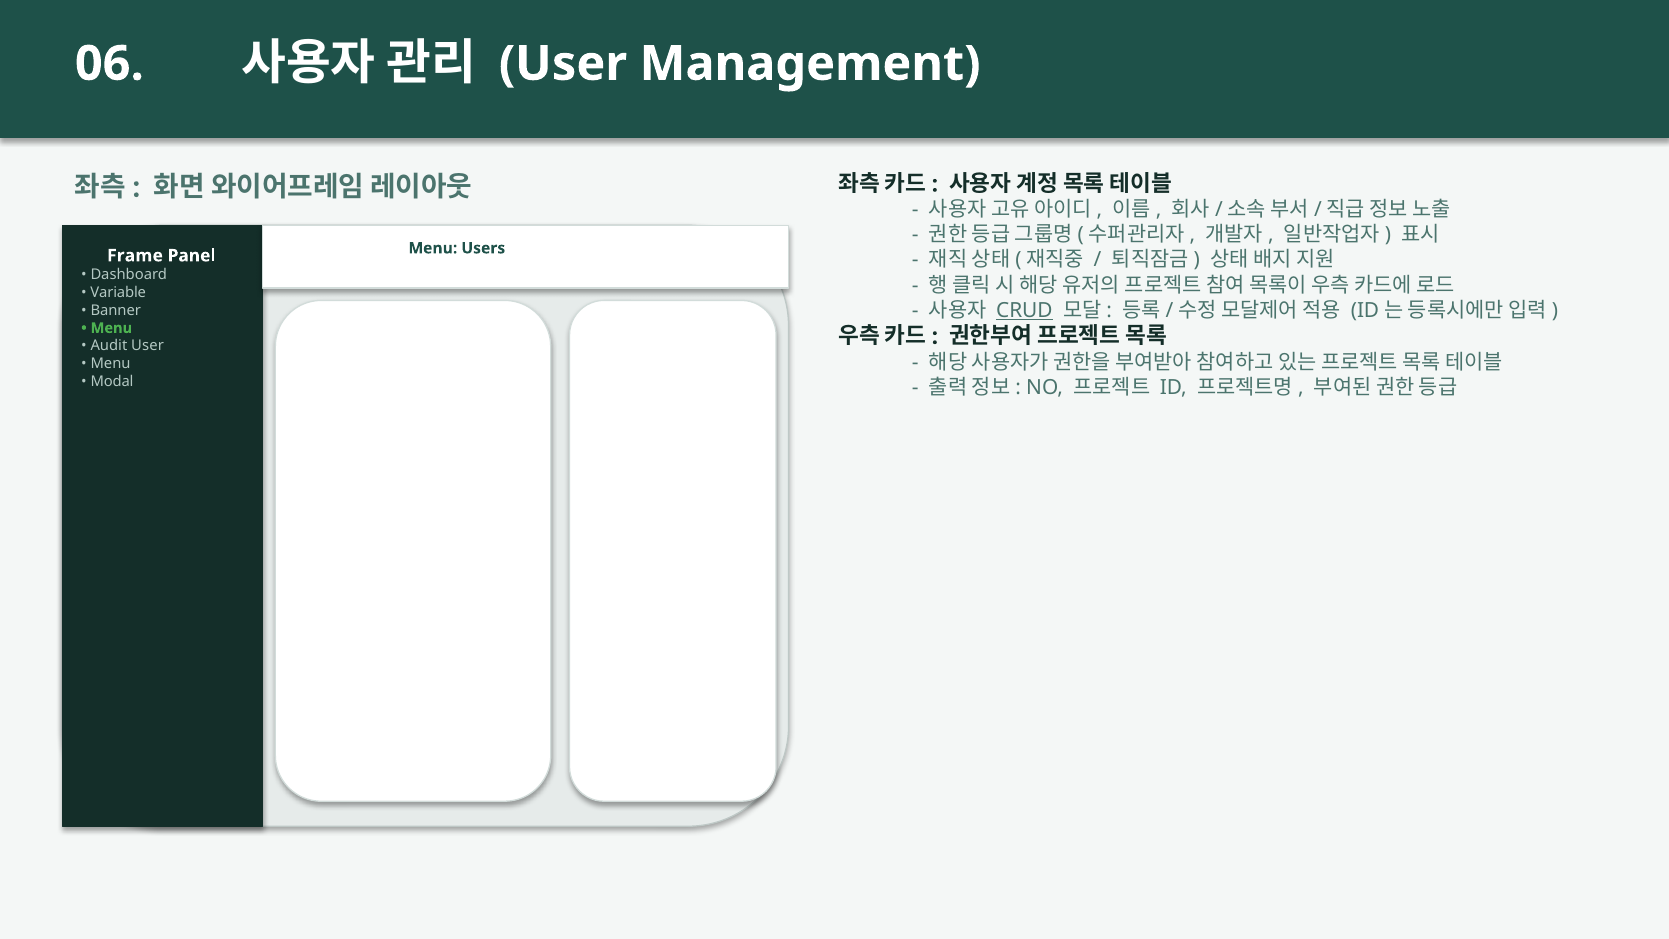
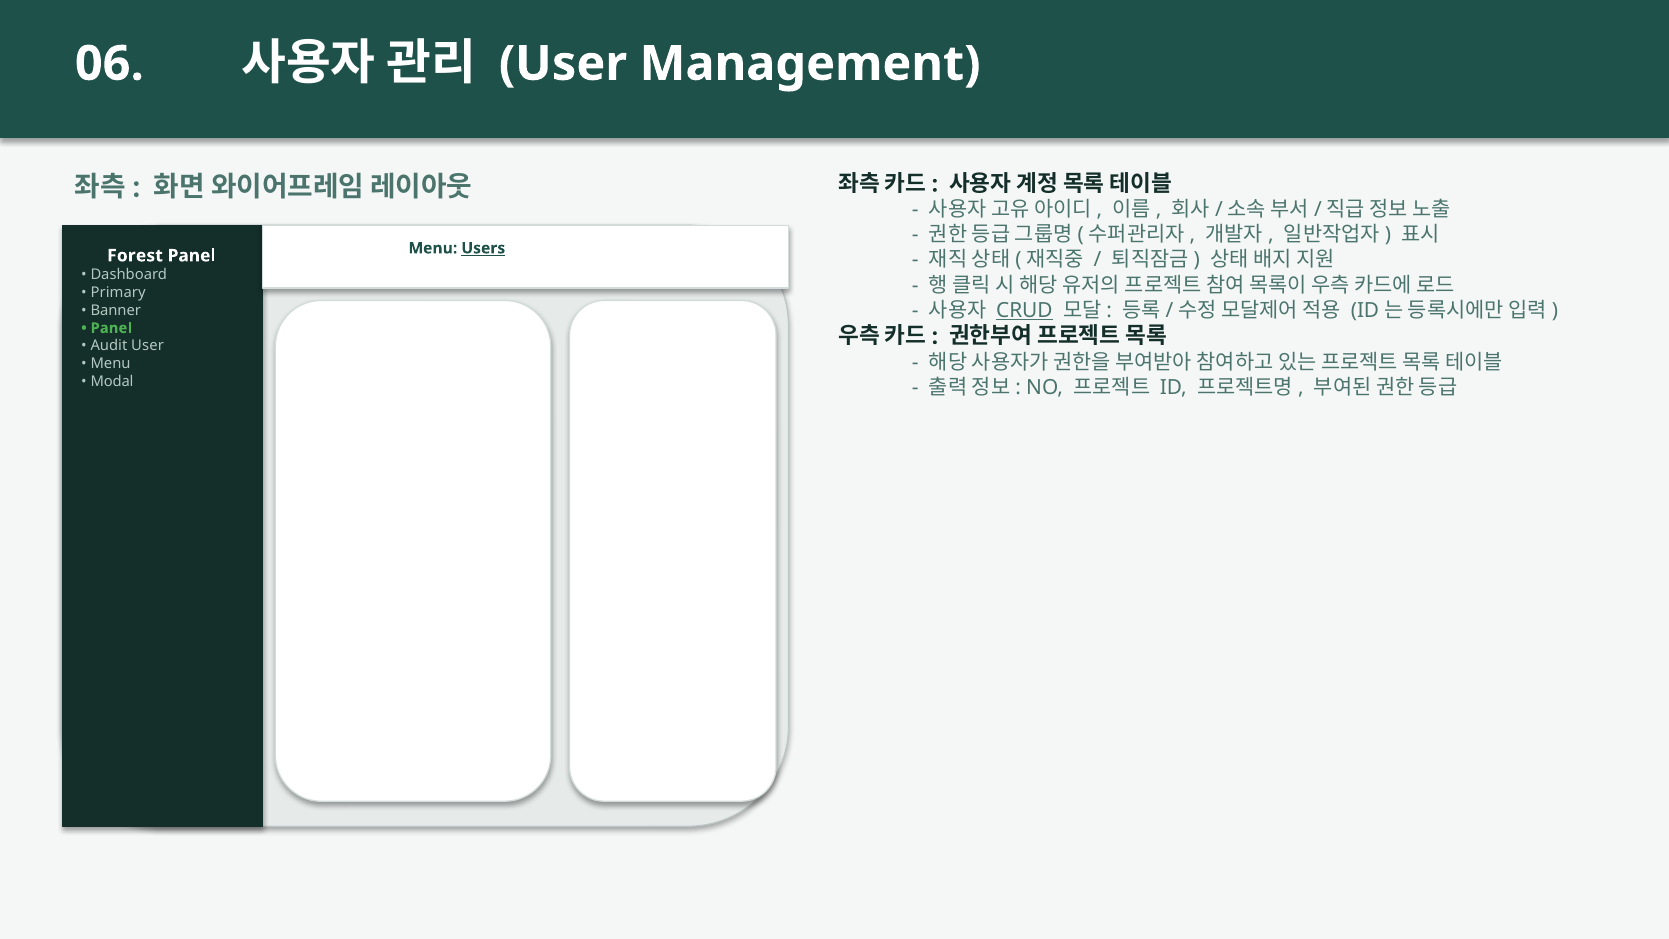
Users underline: none -> present (483, 248)
Frame: Frame -> Forest (135, 256)
Variable: Variable -> Primary (118, 292)
Menu: Menu -> Panel (111, 328)
